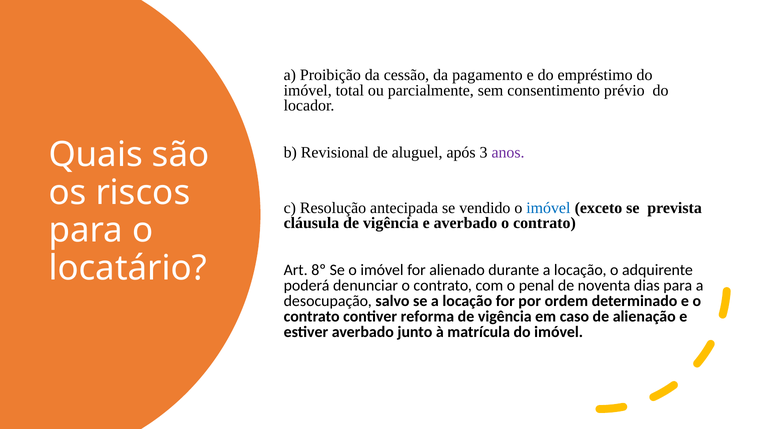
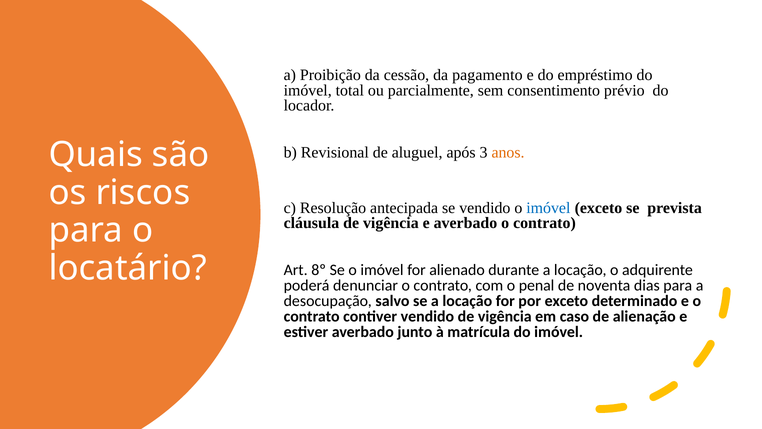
anos colour: purple -> orange (508, 152)
por ordem: ordem -> exceto (566, 301)
contiver reforma: reforma -> vendido (427, 316)
